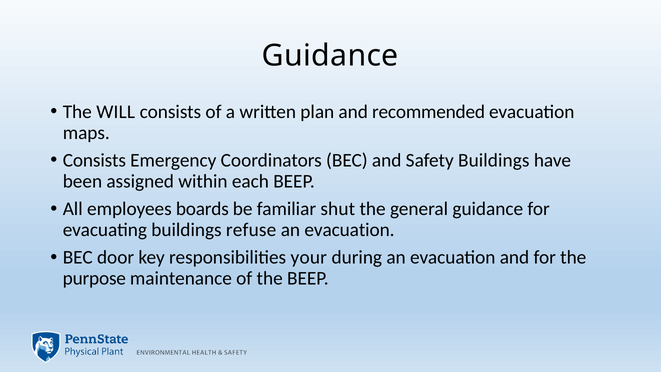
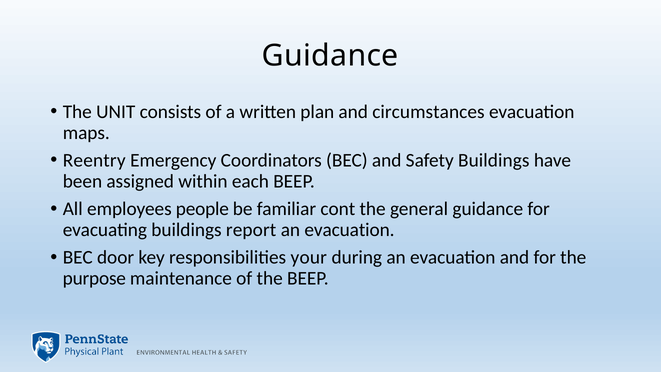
WILL: WILL -> UNIT (116, 112)
recommended: recommended -> circumstances (428, 112)
Consists: Consists -> Reentry (94, 160)
boards: boards -> people (202, 209)
shut: shut -> cont (338, 209)
refuse: refuse -> report (251, 230)
